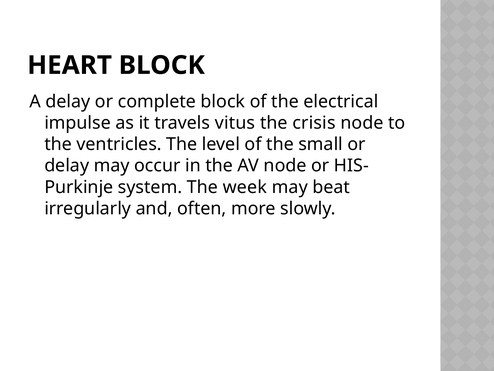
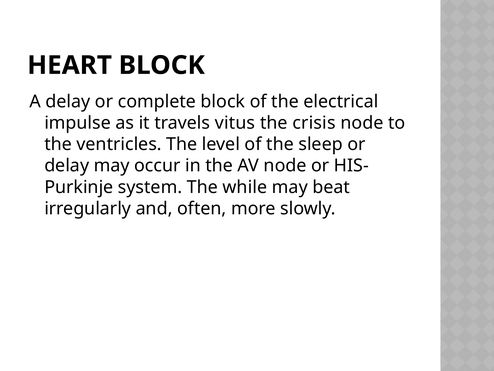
small: small -> sleep (321, 144)
week: week -> while (245, 187)
